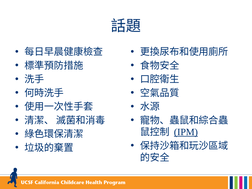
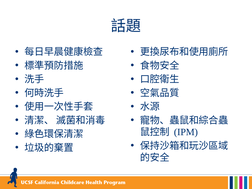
IPM underline: present -> none (186, 132)
